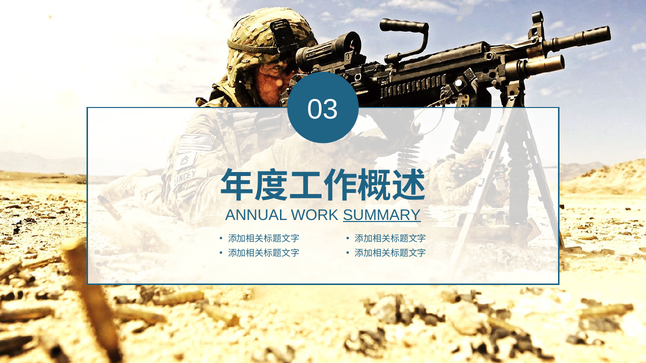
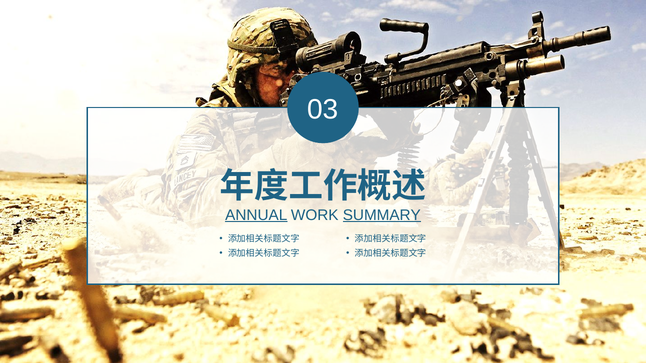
ANNUAL underline: none -> present (256, 215)
